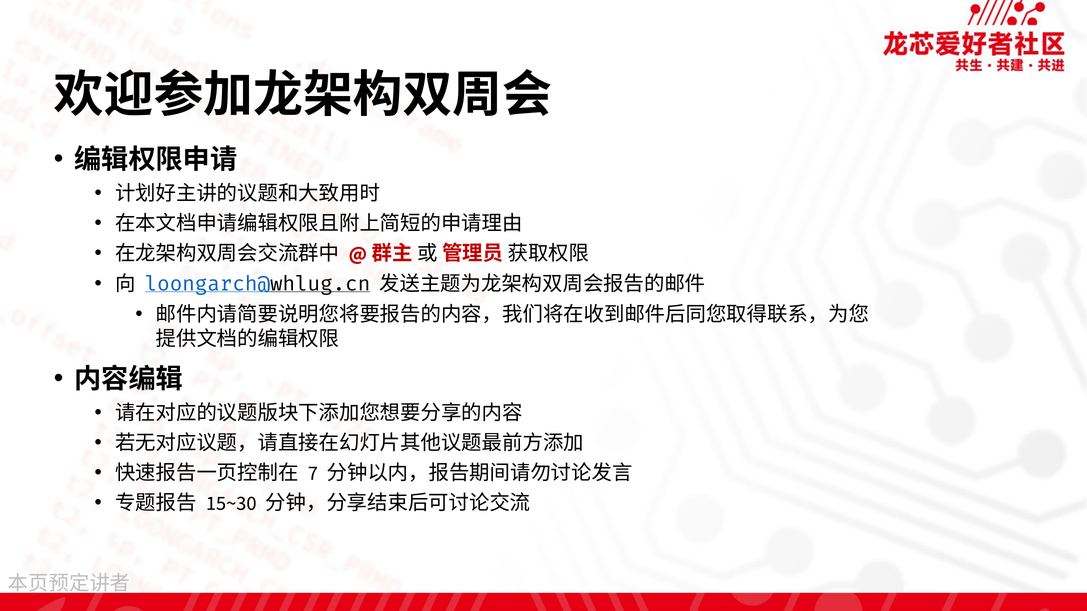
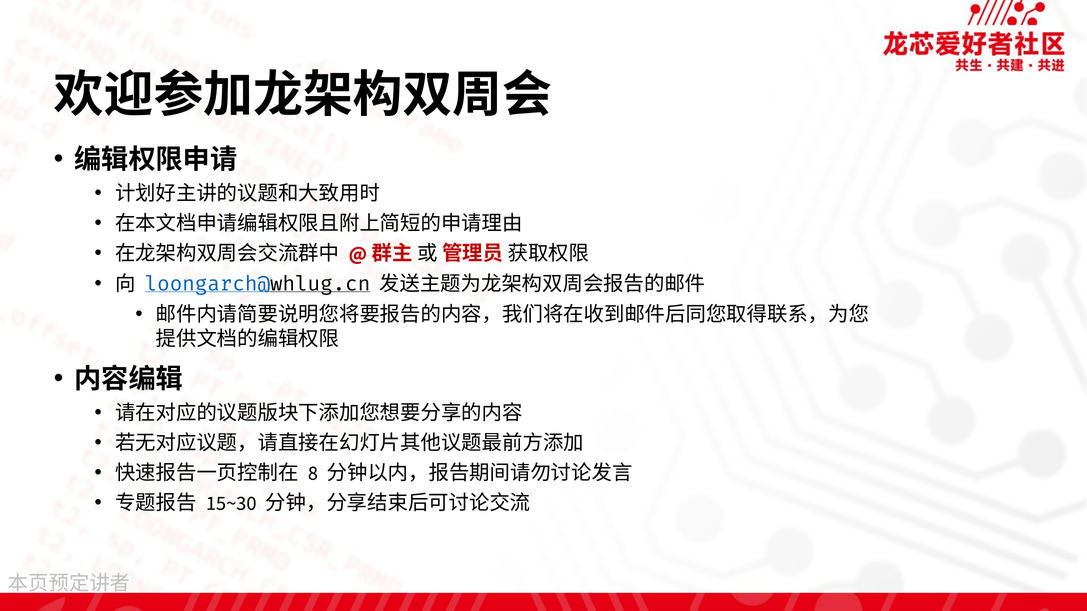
7: 7 -> 8 (313, 473)
